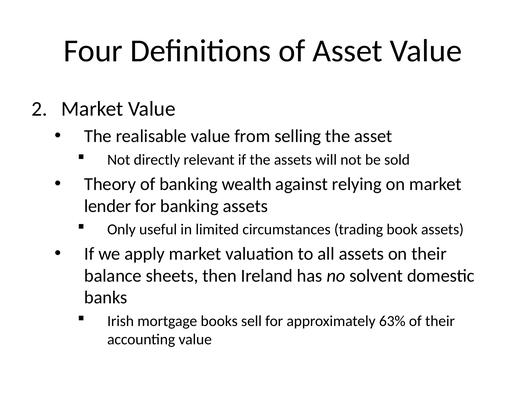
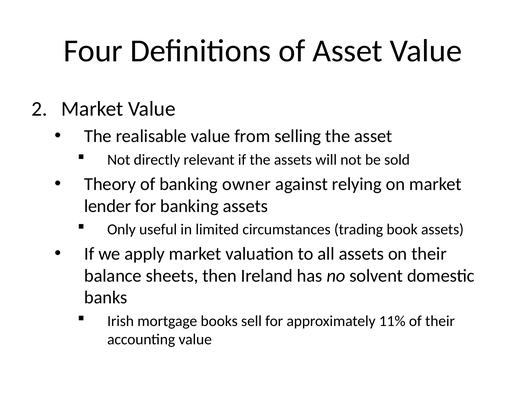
wealth: wealth -> owner (246, 184)
63%: 63% -> 11% (392, 321)
